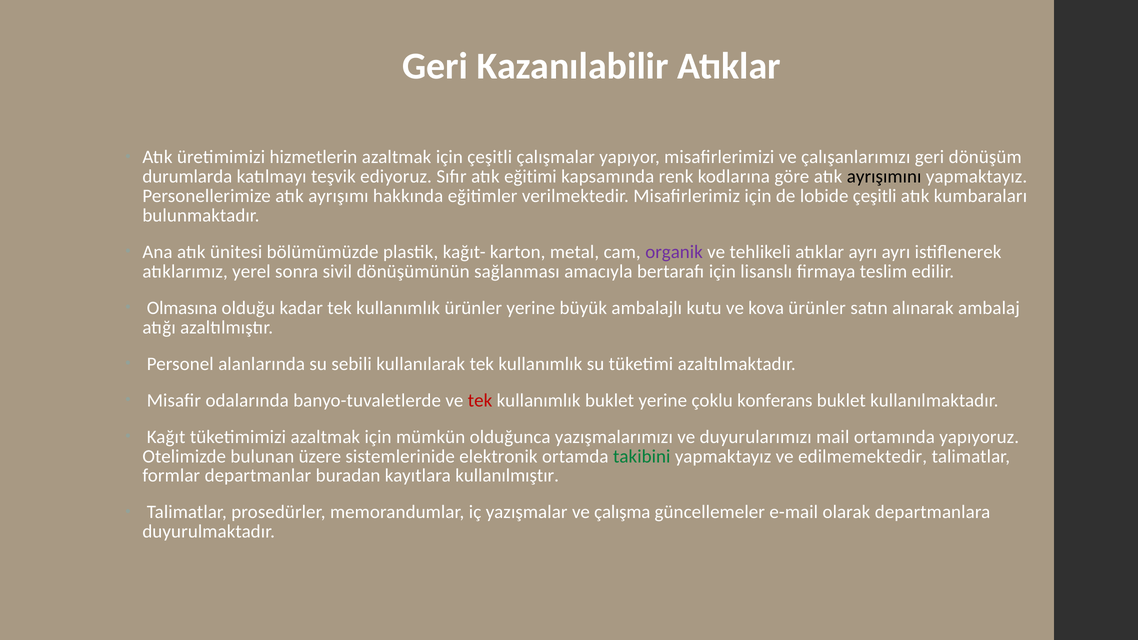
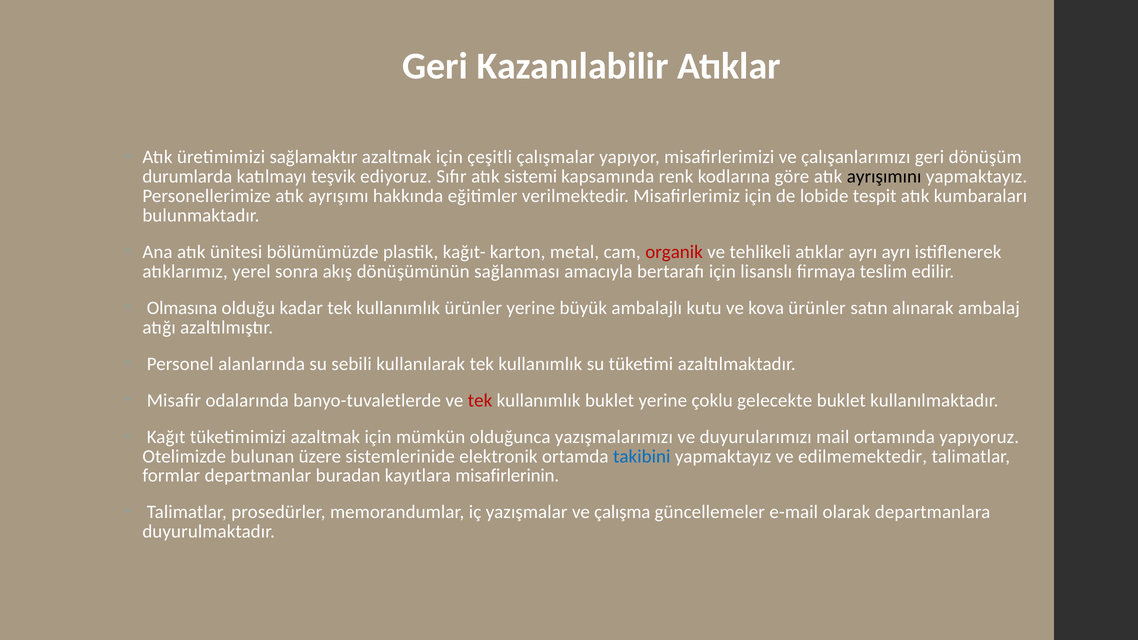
hizmetlerin: hizmetlerin -> sağlamaktır (313, 157)
eğitimi: eğitimi -> sistemi (530, 177)
lobide çeşitli: çeşitli -> tespit (875, 196)
organik colour: purple -> red (674, 252)
sivil: sivil -> akış (337, 272)
konferans: konferans -> gelecekte (775, 400)
takibini colour: green -> blue (642, 456)
kullanılmıştır: kullanılmıştır -> misafirlerinin (507, 476)
